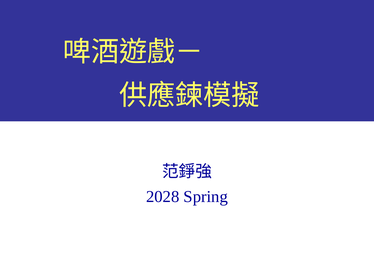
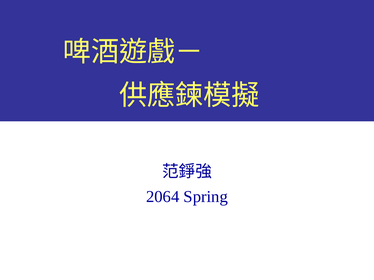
2028: 2028 -> 2064 (163, 197)
